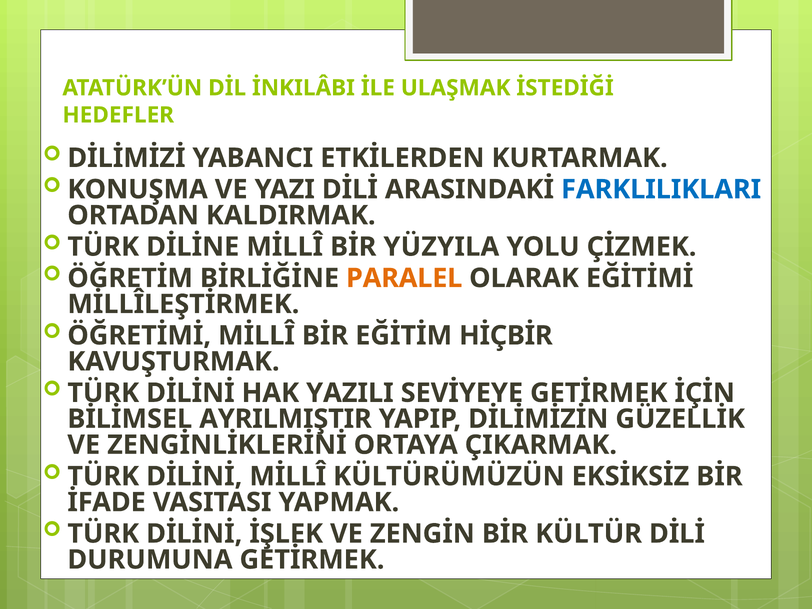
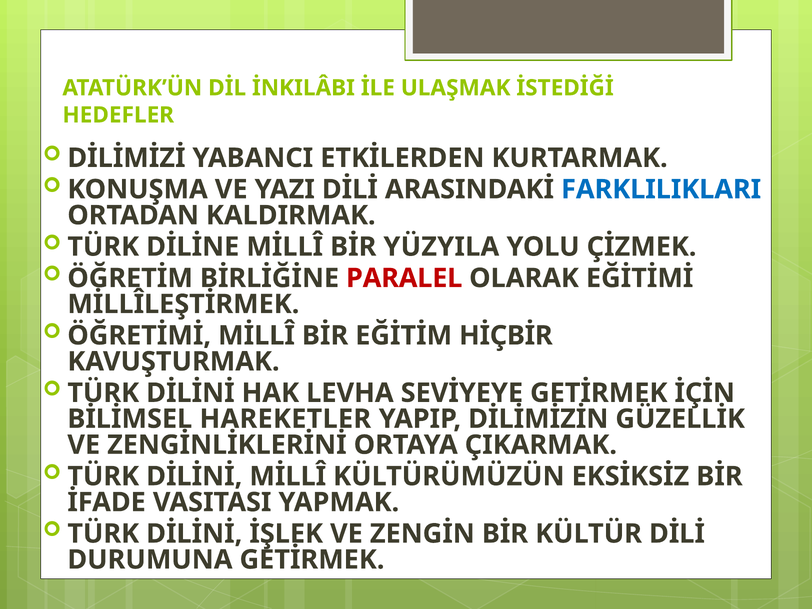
PARALEL colour: orange -> red (404, 278)
YAZILI: YAZILI -> LEVHA (350, 393)
AYRILMIŞTIR: AYRILMIŞTIR -> HAREKETLER (285, 419)
